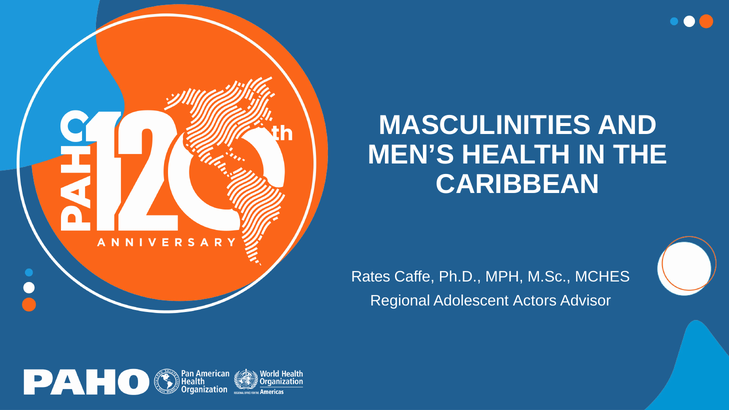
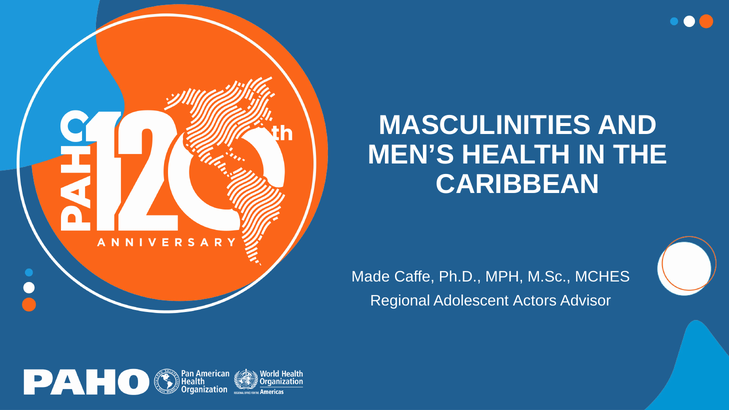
Rates: Rates -> Made (371, 277)
